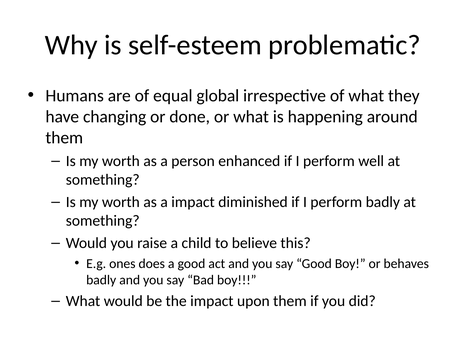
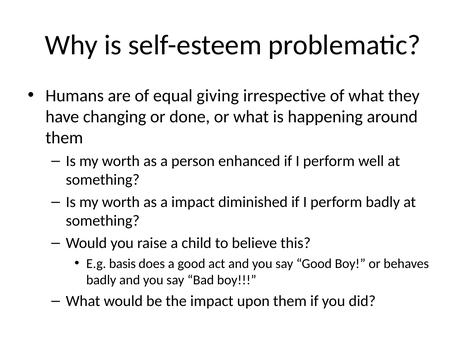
global: global -> giving (218, 96)
ones: ones -> basis (122, 263)
